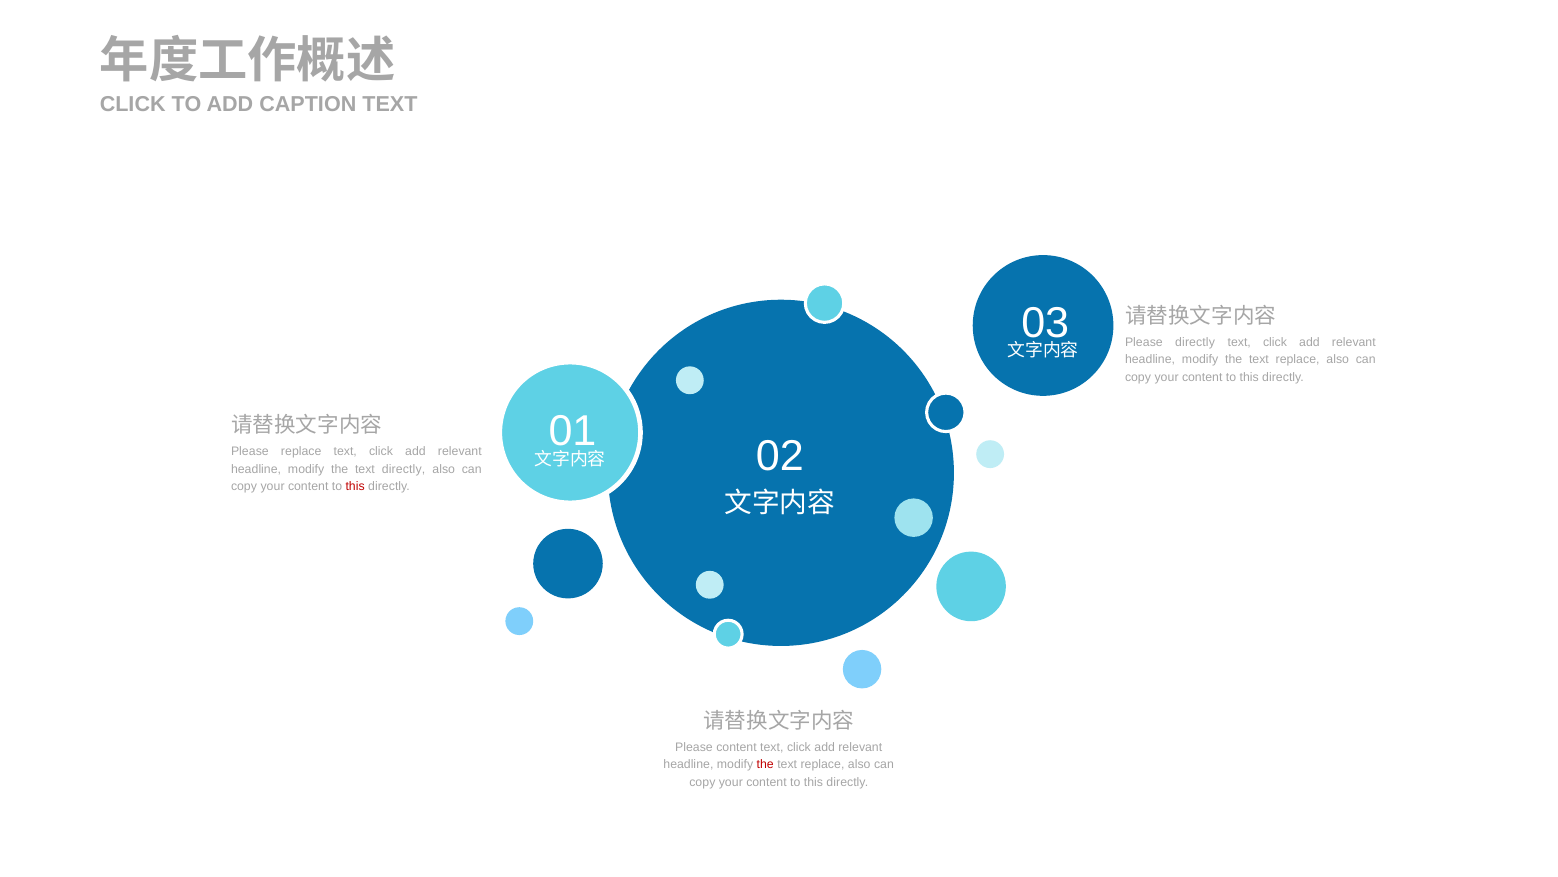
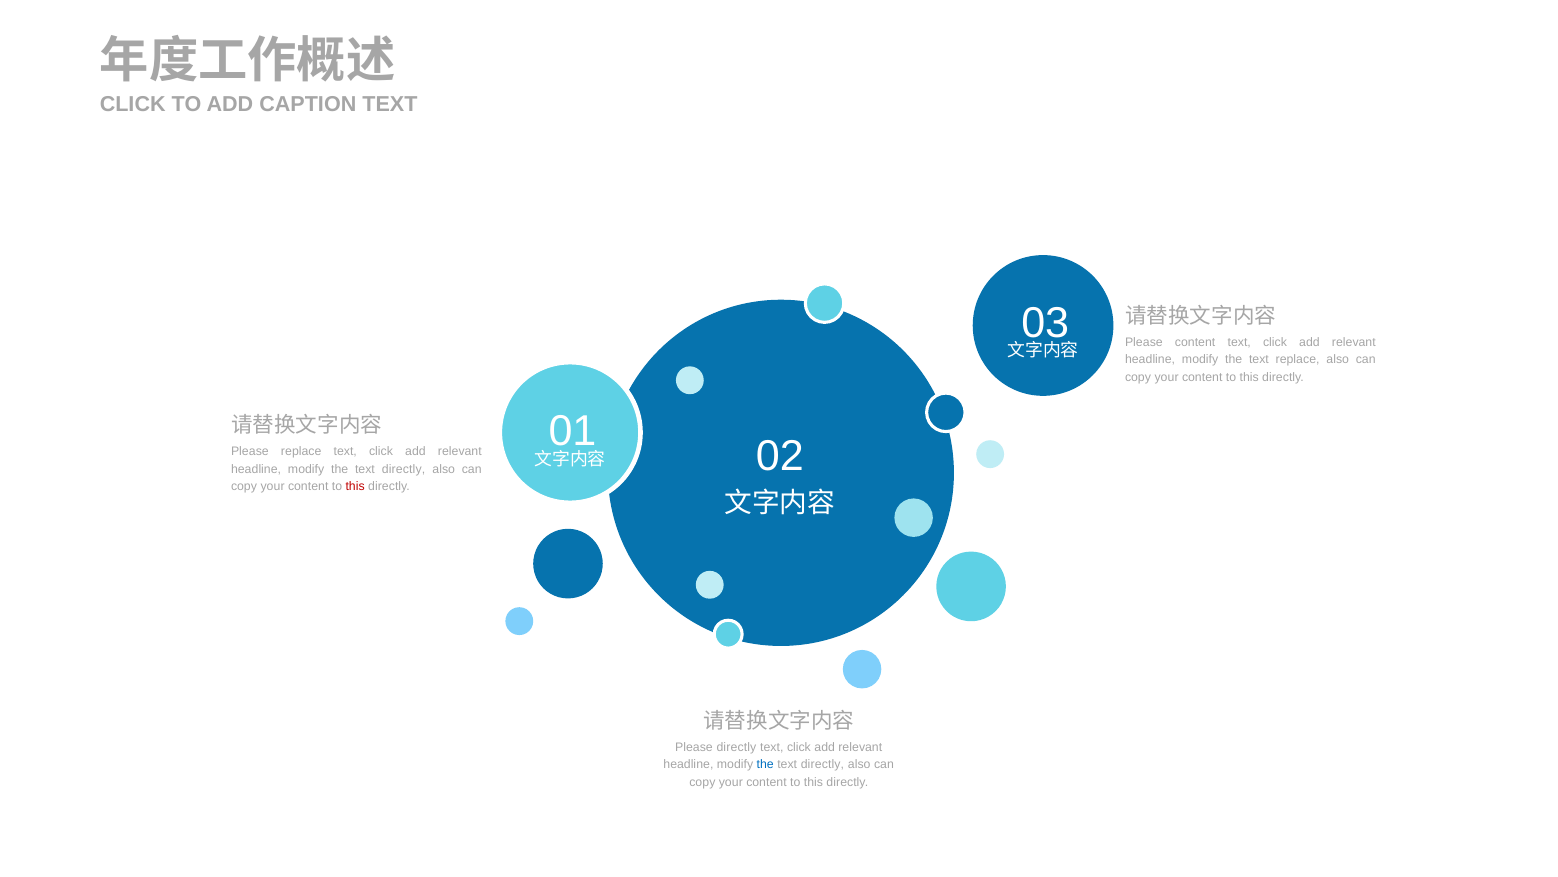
Please directly: directly -> content (1195, 342)
Please content: content -> directly (736, 746)
the colour: red -> blue (765, 764)
replace: replace -> directly (822, 764)
